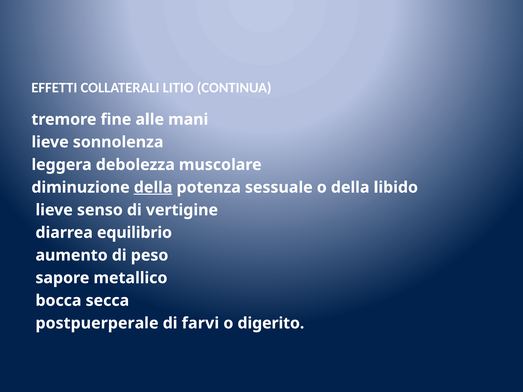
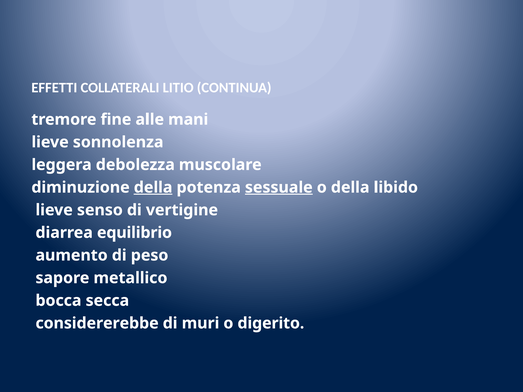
sessuale underline: none -> present (279, 187)
postpuerperale: postpuerperale -> considererebbe (97, 323)
farvi: farvi -> muri (201, 323)
